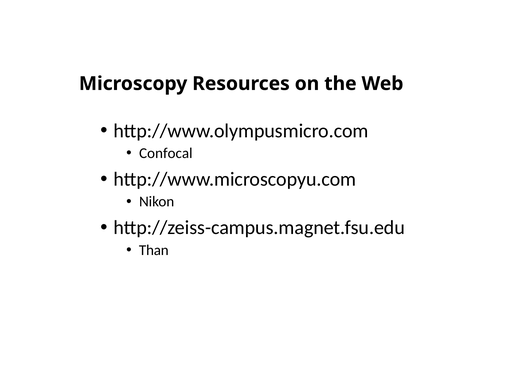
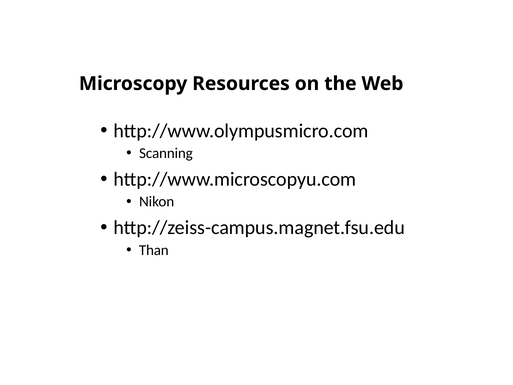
Confocal: Confocal -> Scanning (166, 153)
